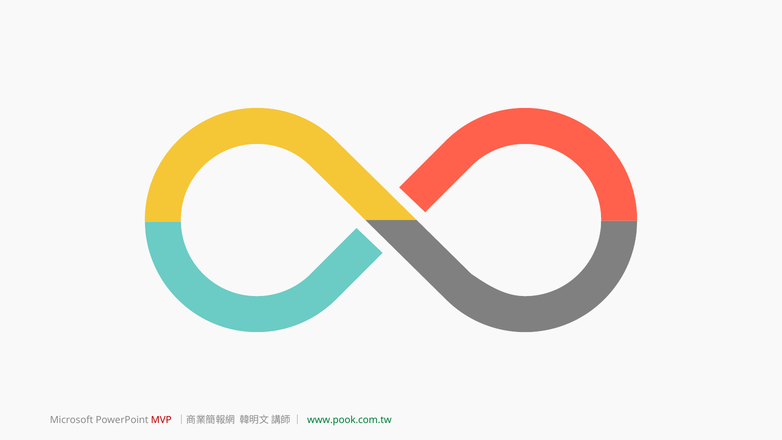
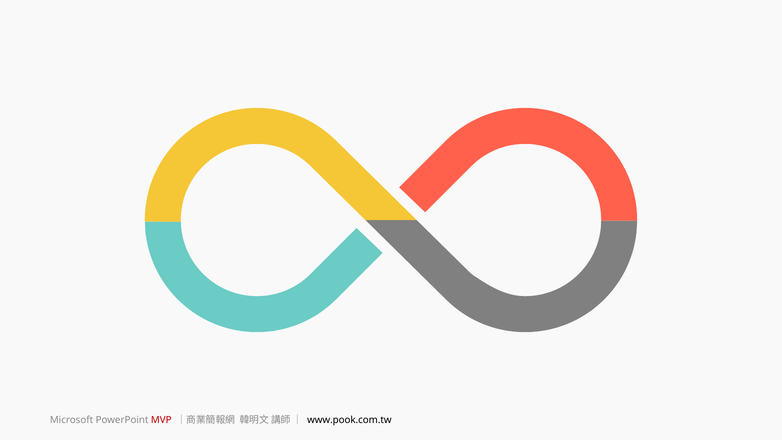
www.pook.com.tw colour: green -> black (349, 420)
